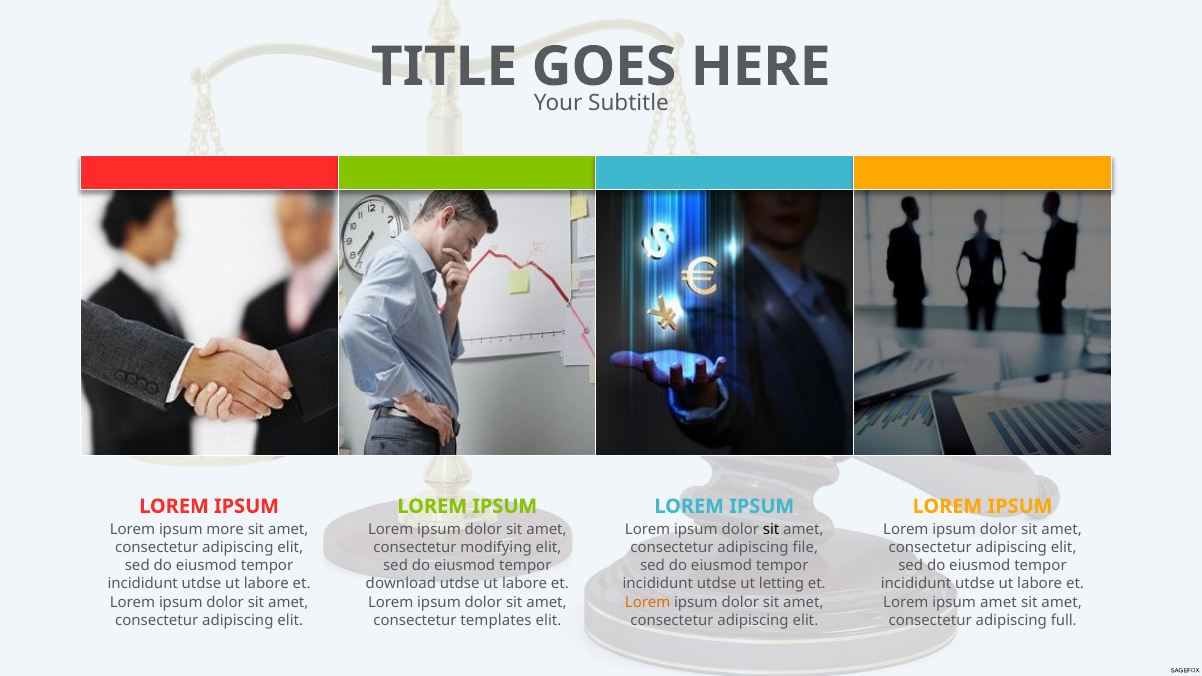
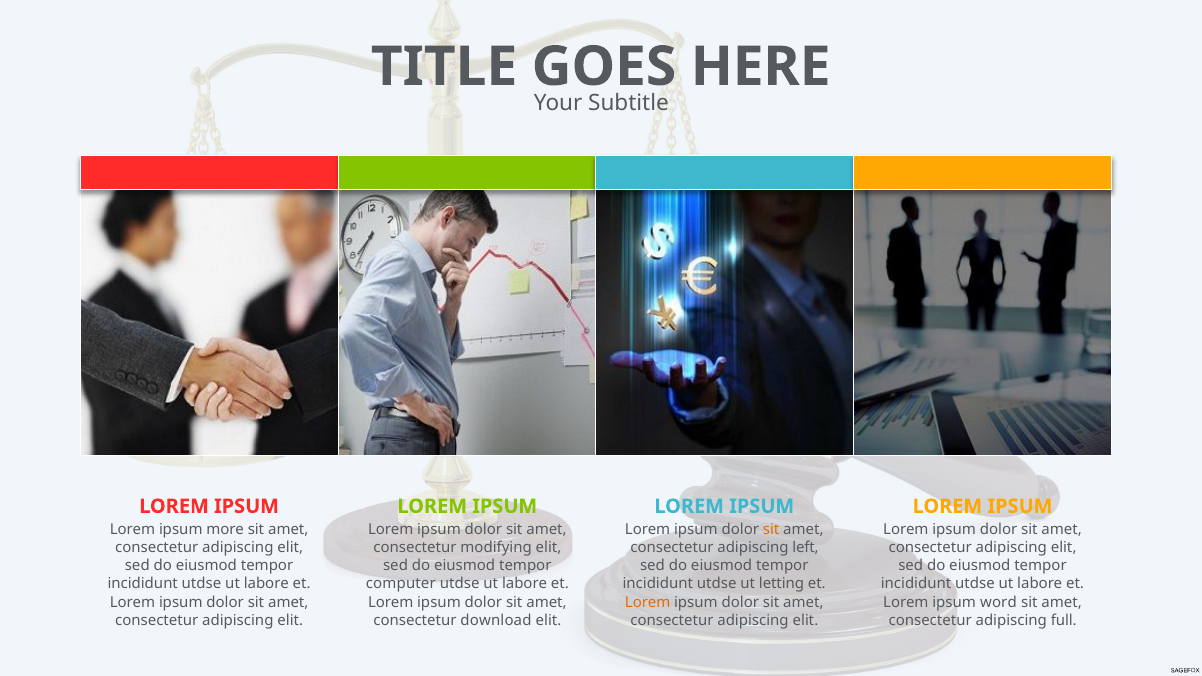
sit colour: black -> orange (771, 530)
file: file -> left (806, 548)
download: download -> computer (401, 584)
ipsum amet: amet -> word (998, 602)
templates: templates -> download (496, 620)
